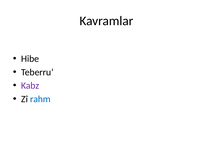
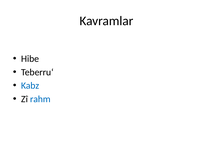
Kabz colour: purple -> blue (30, 86)
